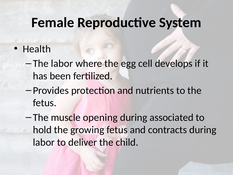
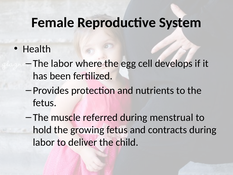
opening: opening -> referred (100, 117)
associated: associated -> menstrual (171, 117)
